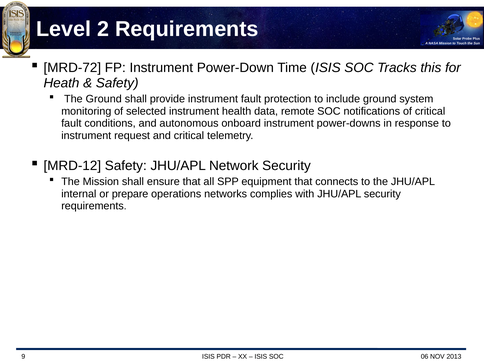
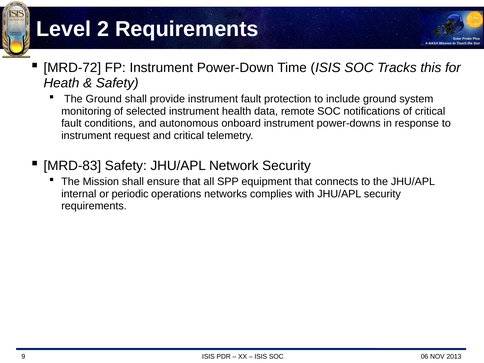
MRD-12: MRD-12 -> MRD-83 (72, 166)
prepare: prepare -> periodic (130, 194)
